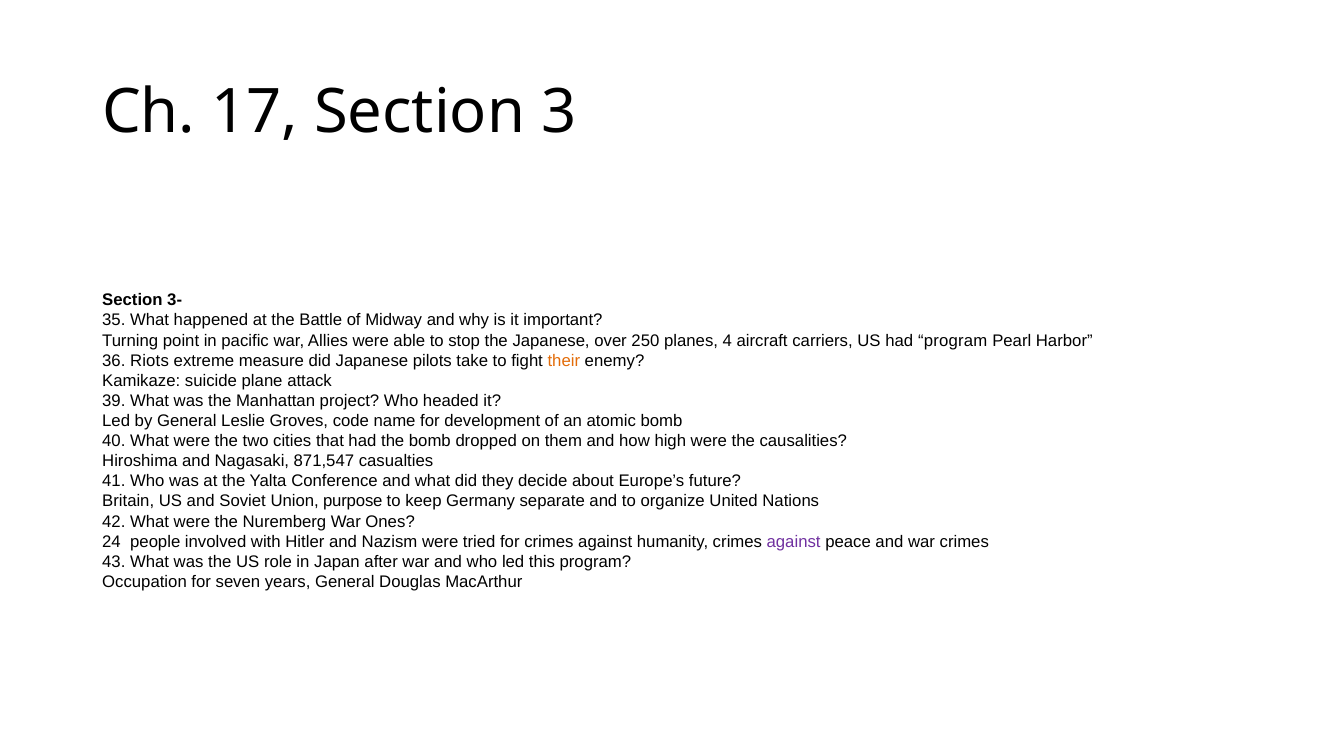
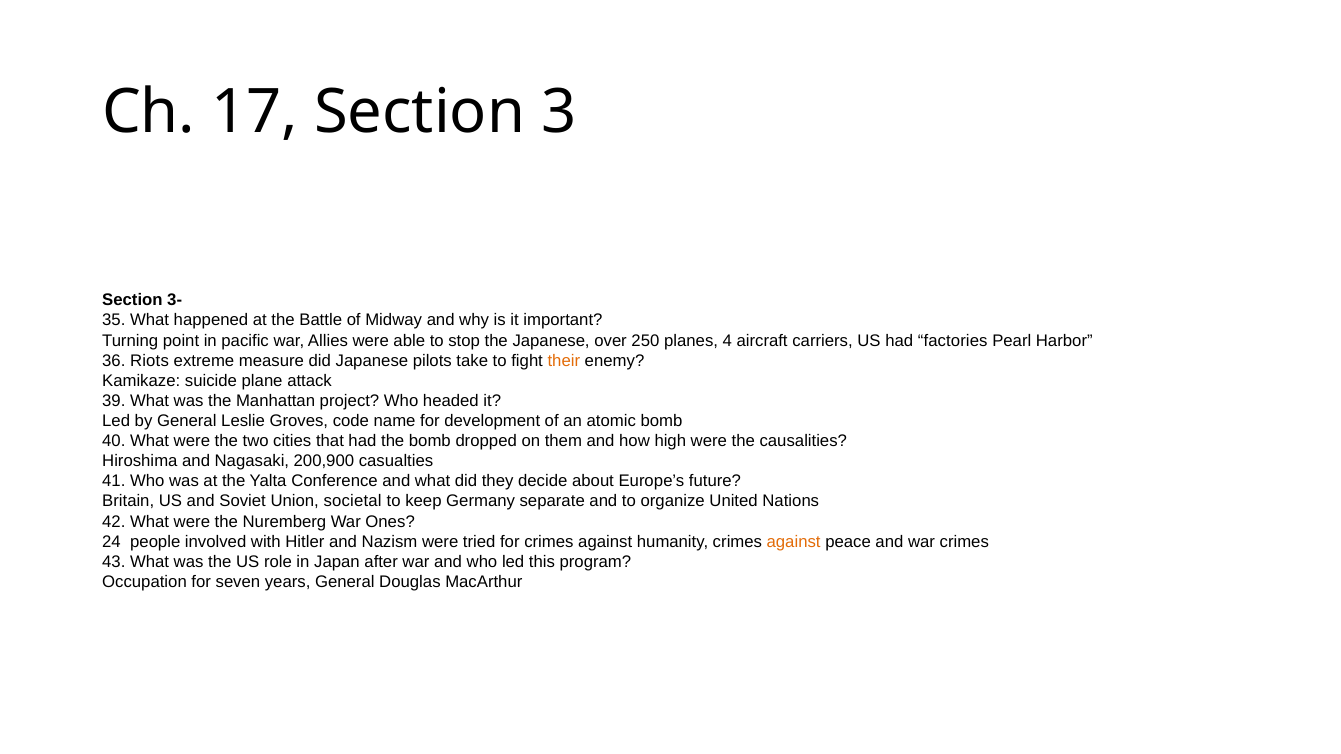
had program: program -> factories (953, 341)
871,547: 871,547 -> 200,900 (324, 461)
purpose: purpose -> societal (353, 502)
against colour: purple -> orange (794, 542)
